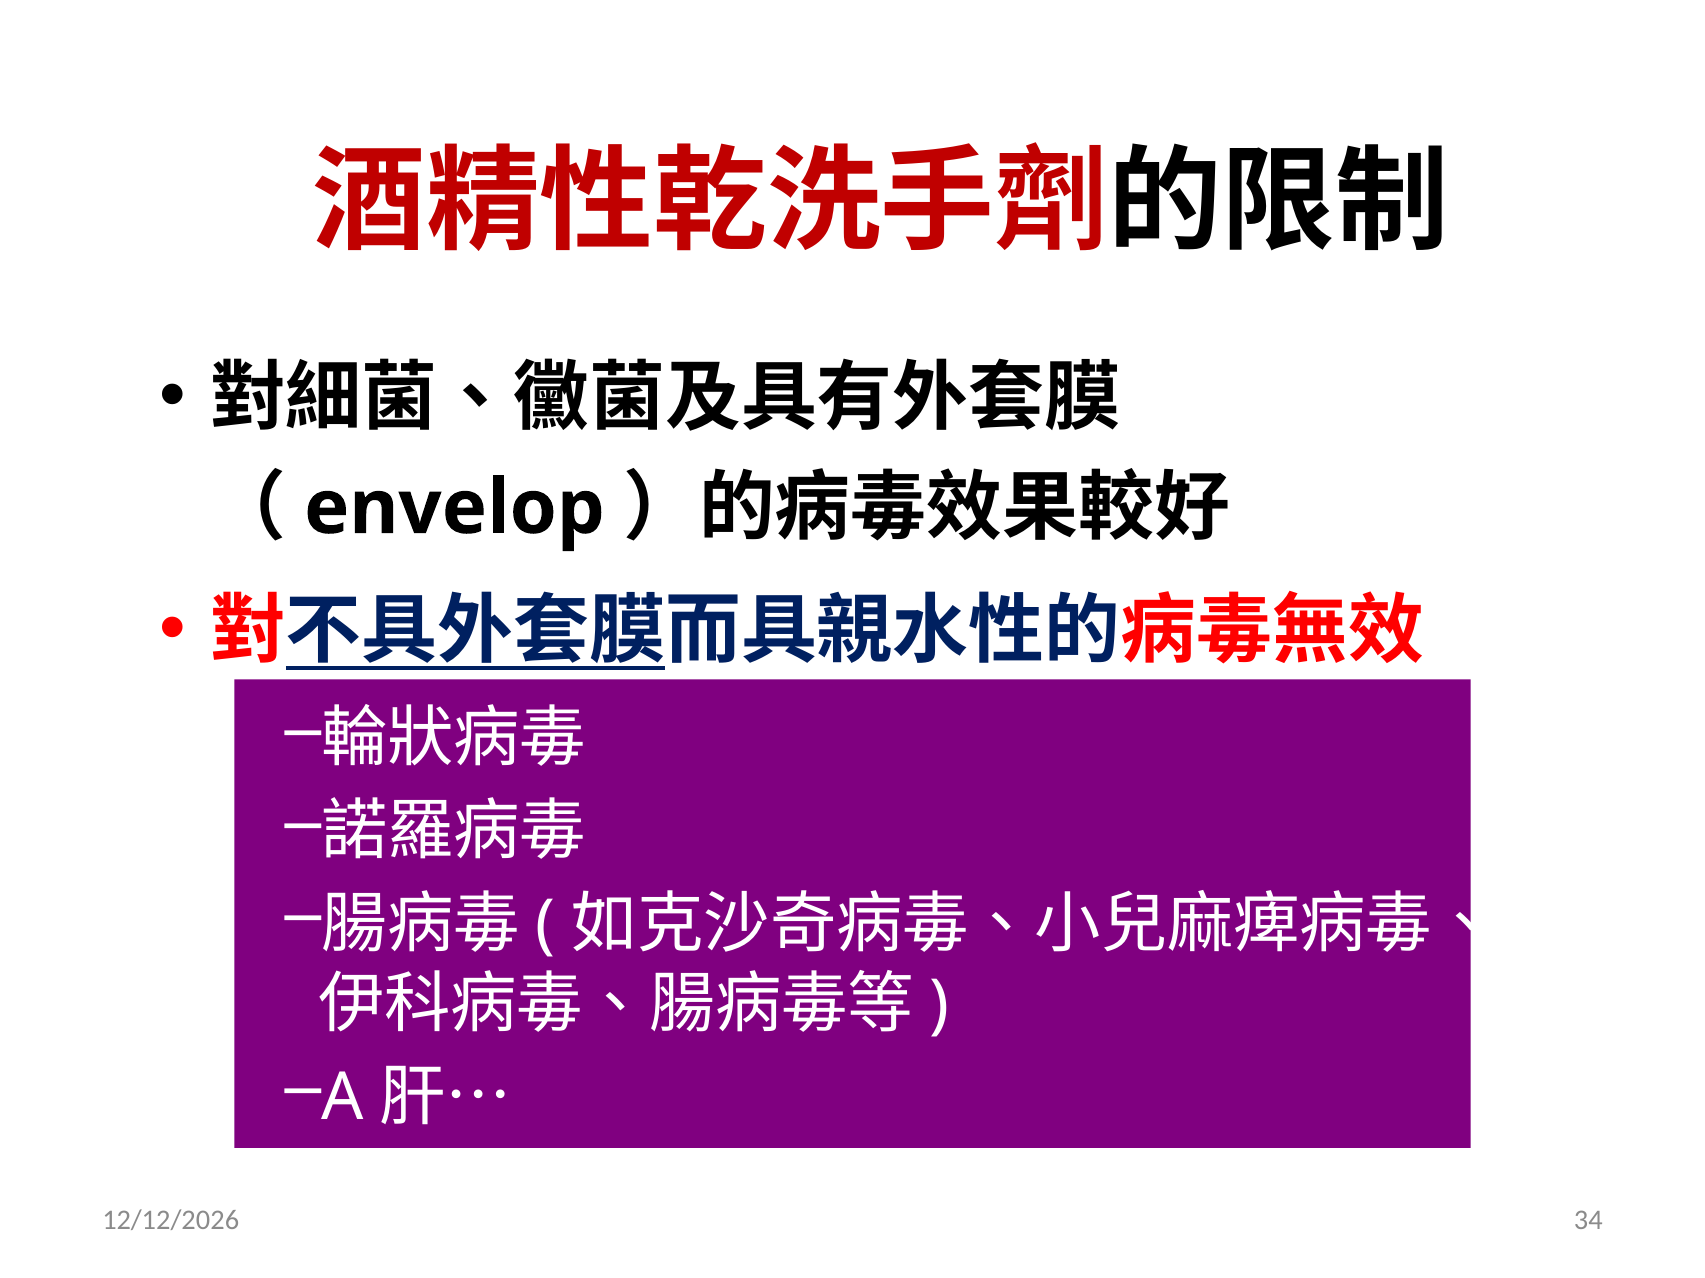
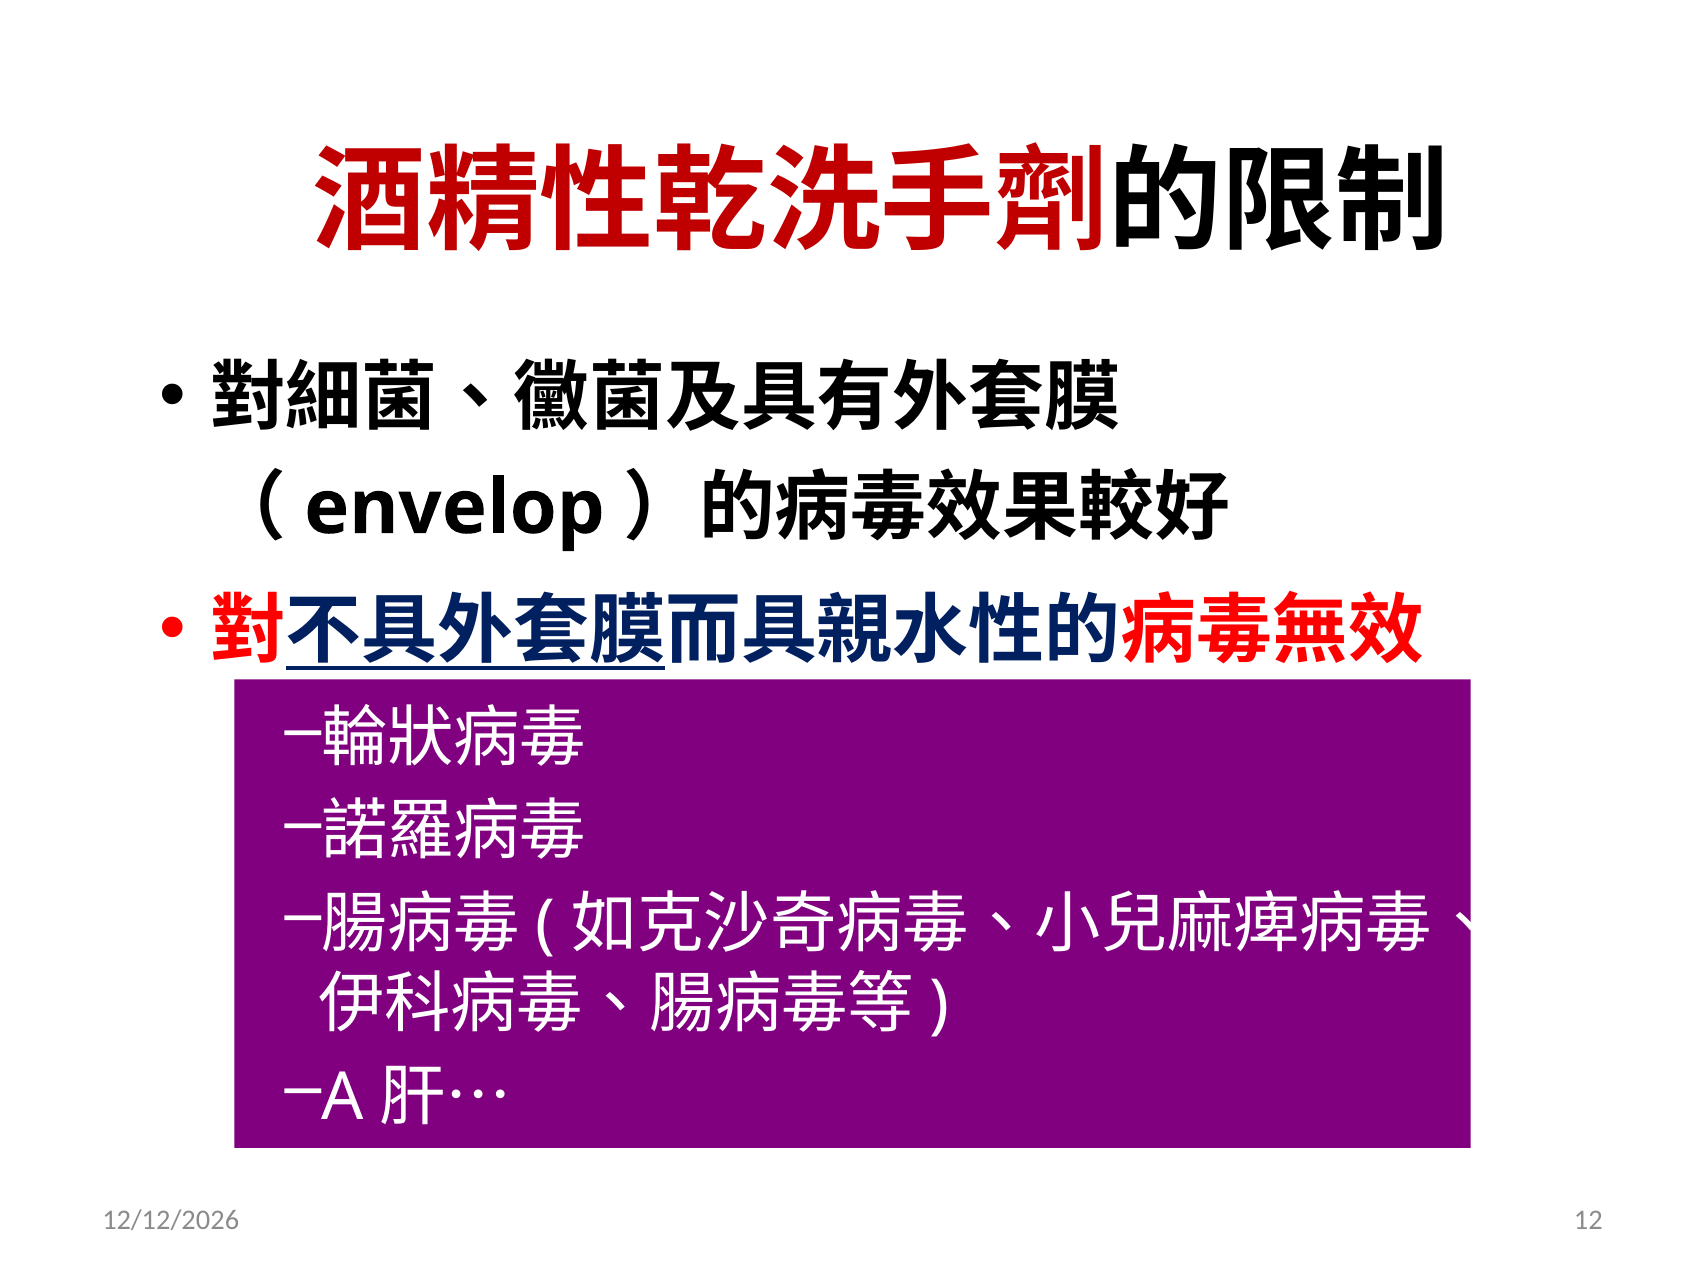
34: 34 -> 12 (1588, 1221)
